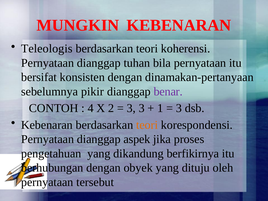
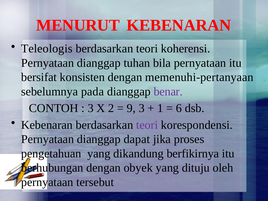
MUNGKIN: MUNGKIN -> MENURUT (78, 25)
dinamakan-pertanyaan: dinamakan-pertanyaan -> memenuhi-pertanyaan (199, 77)
pikir: pikir -> pada (92, 92)
4: 4 -> 3 (91, 108)
3: 3 -> 9 (131, 108)
3: 3 -> 6 (179, 108)
teori colour: orange -> purple (147, 125)
aspek: aspek -> dapat (137, 139)
